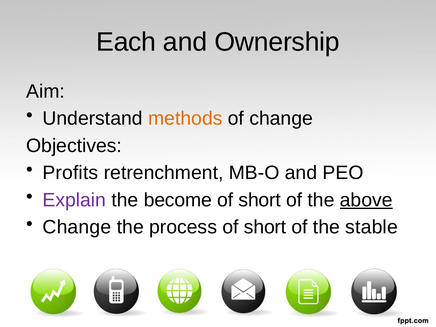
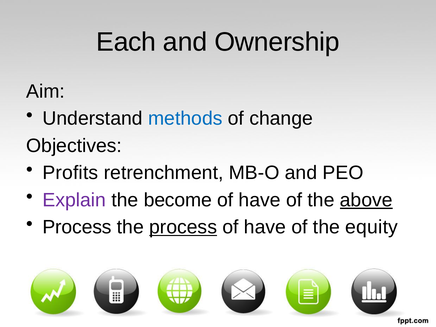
methods colour: orange -> blue (185, 119)
short: short -> have (260, 200)
Change: Change -> Process (77, 227)
process underline: none -> present (183, 227)
short: short -> have (265, 227)
stable: stable -> equity (372, 227)
